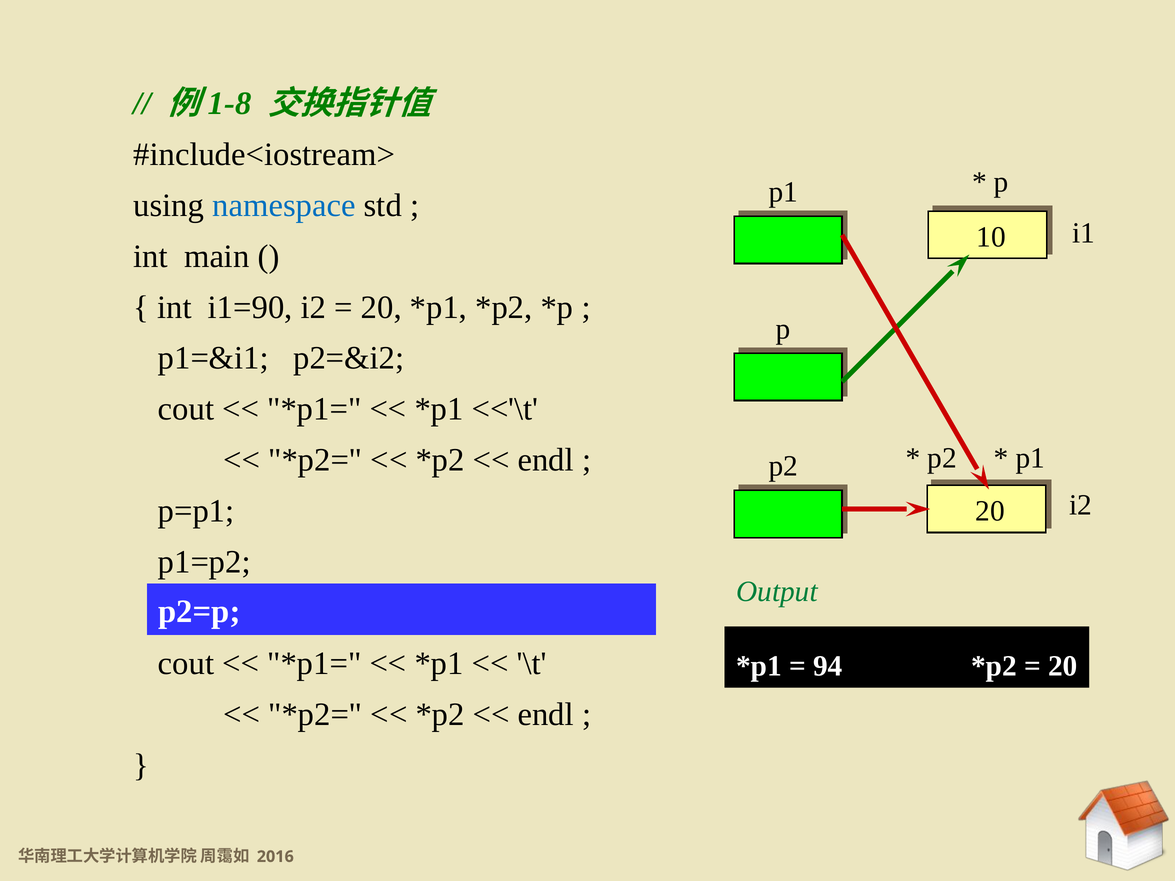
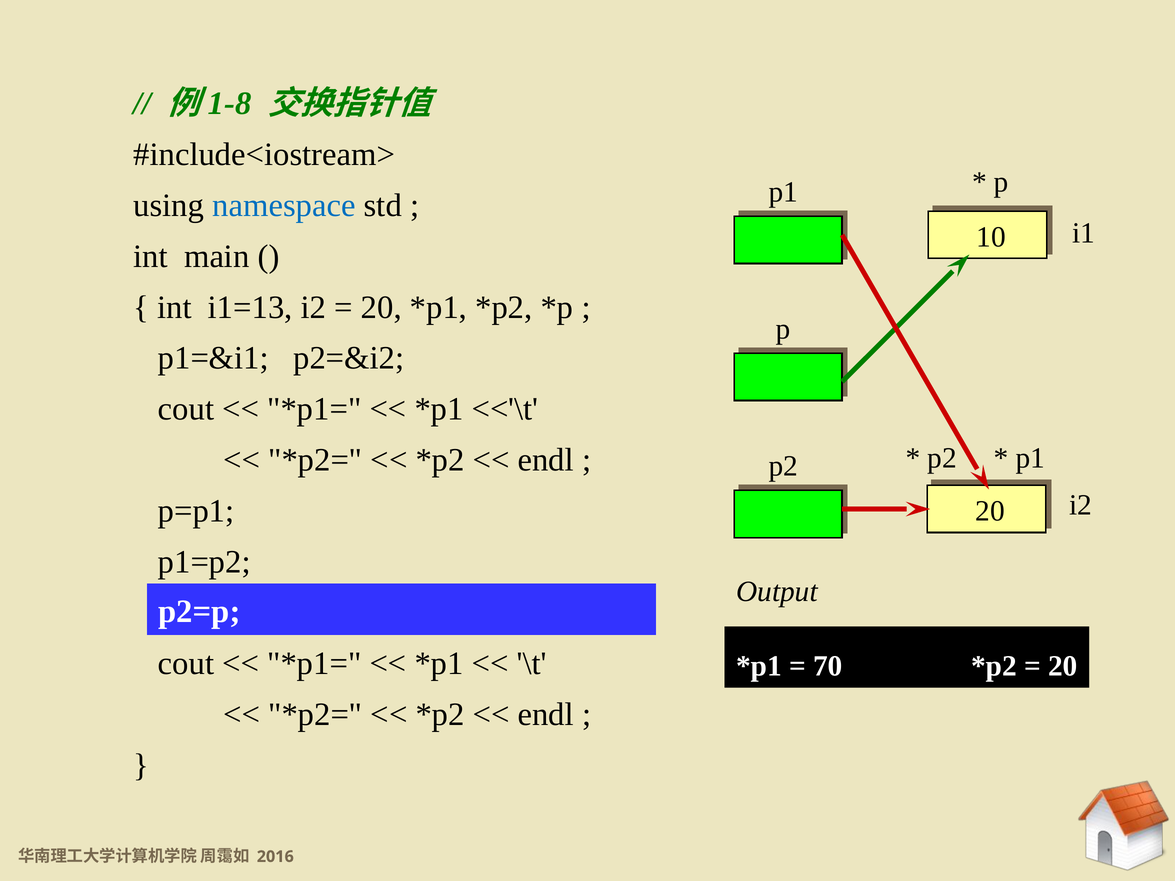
i1=90: i1=90 -> i1=13 (250, 307)
Output colour: green -> black (777, 592)
94: 94 -> 70 (828, 666)
